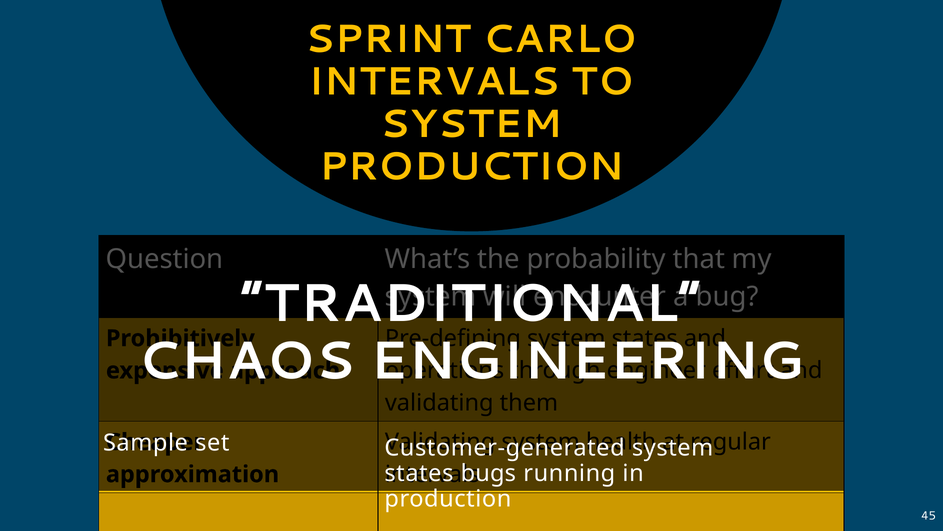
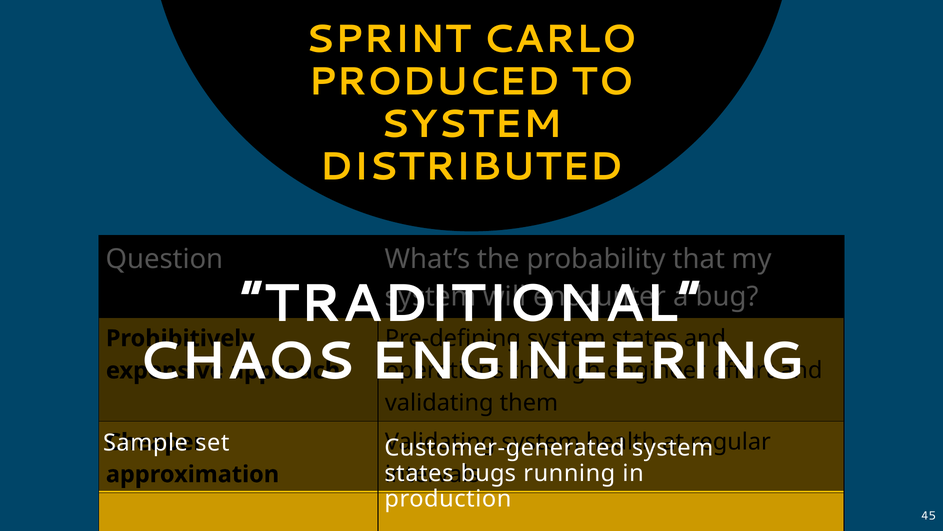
INTERVALS: INTERVALS -> PRODUCED (434, 82)
PRODUCTION: PRODUCTION -> DISTRIBUTED (471, 166)
